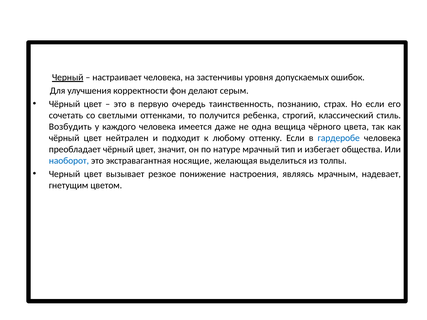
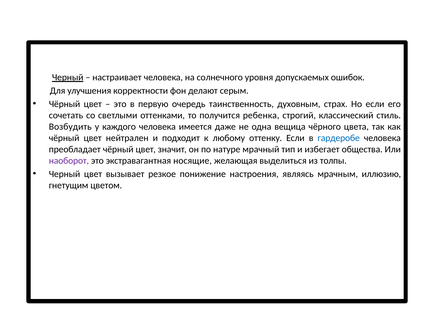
застенчивы: застенчивы -> солнечного (220, 77)
познанию: познанию -> духовным (299, 104)
наоборот colour: blue -> purple (69, 161)
надевает: надевает -> иллюзию (381, 174)
